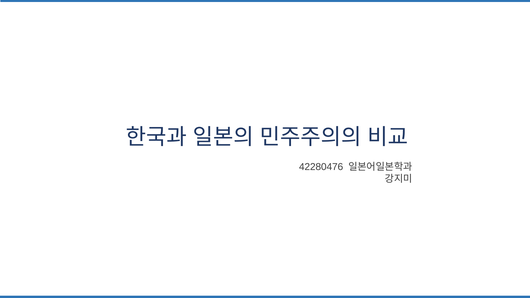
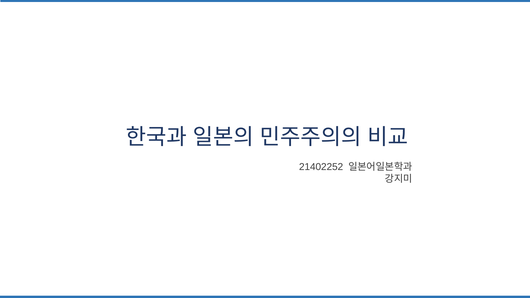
42280476: 42280476 -> 21402252 (321, 167)
